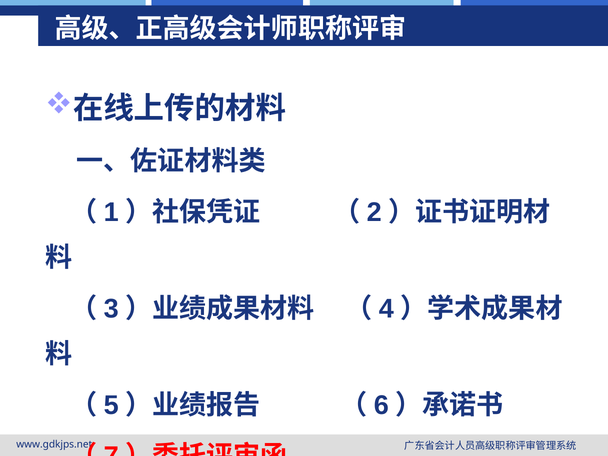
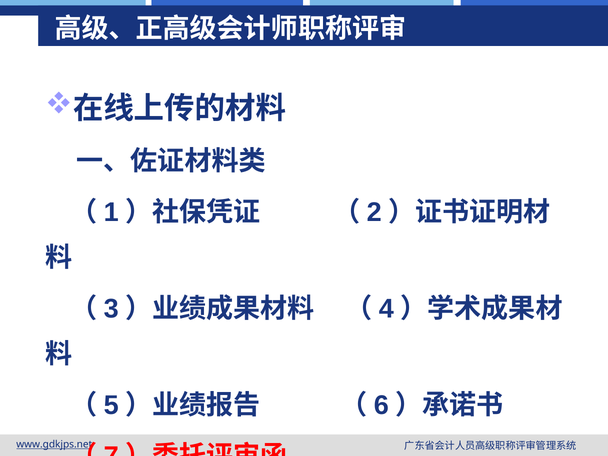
www.gdkjps.net underline: none -> present (54, 444)
